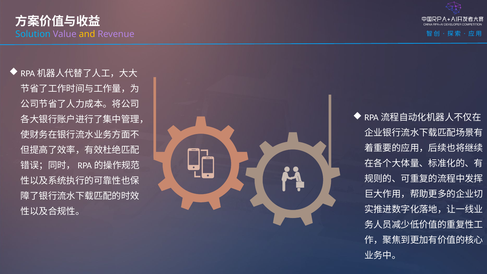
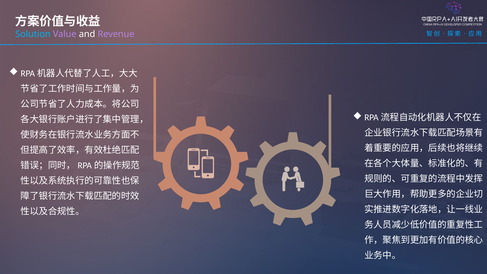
and colour: yellow -> white (87, 34)
